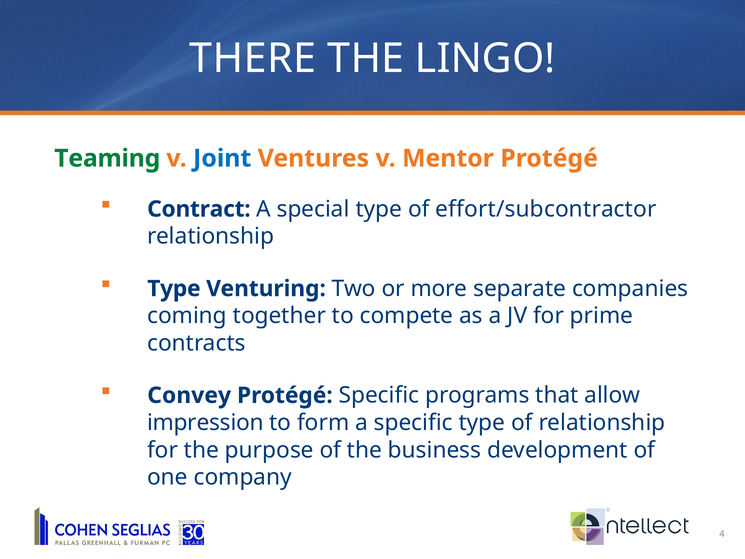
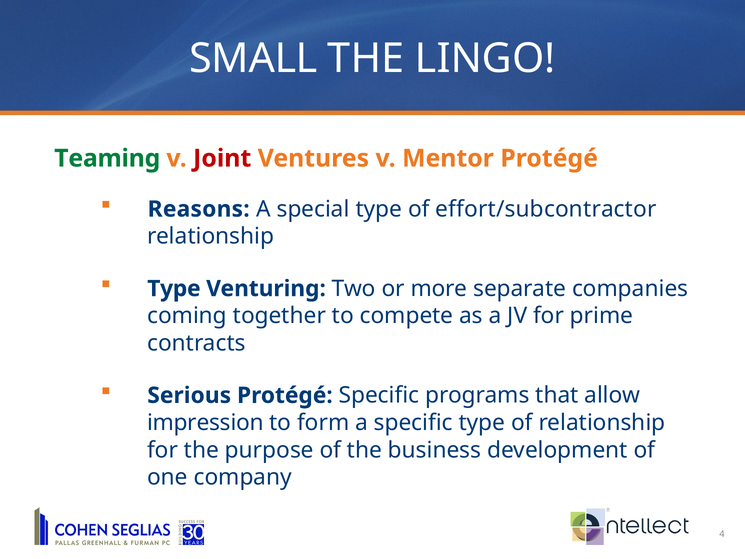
THERE: THERE -> SMALL (253, 59)
Joint colour: blue -> red (222, 158)
Contract: Contract -> Reasons (199, 209)
Convey: Convey -> Serious (189, 395)
